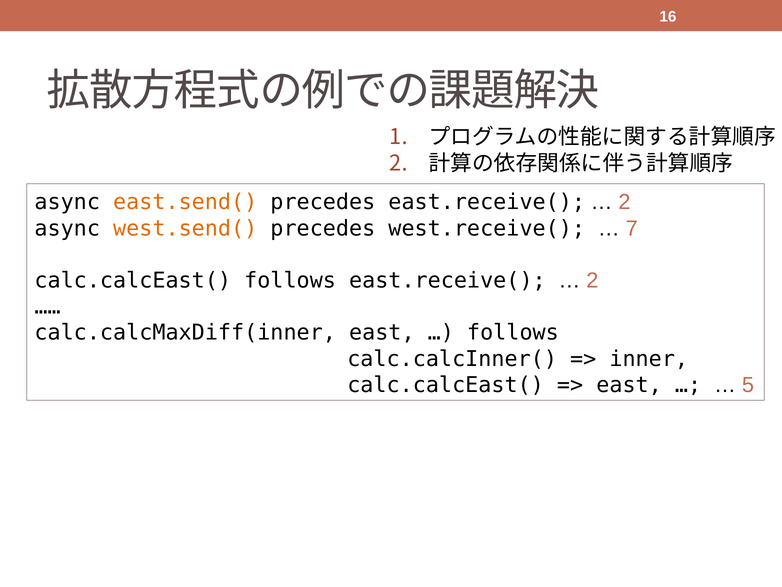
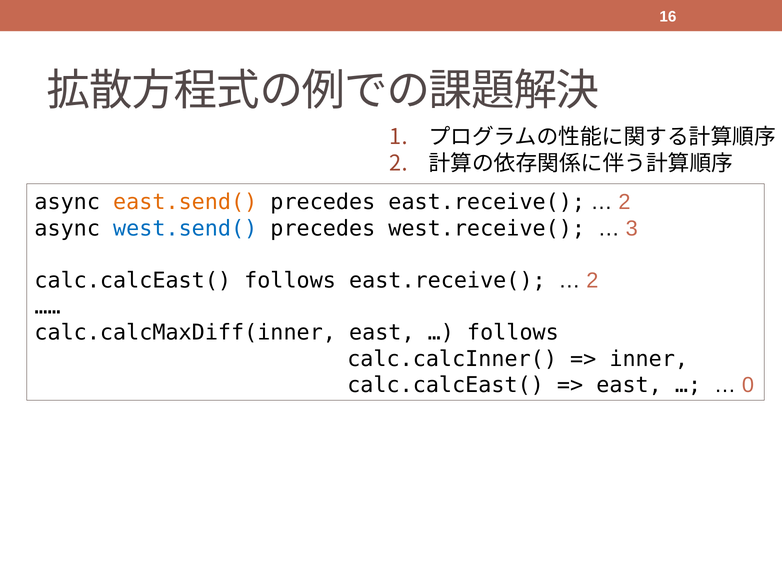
west.send( colour: orange -> blue (185, 228)
7: 7 -> 3 (632, 228)
5: 5 -> 0 (748, 385)
